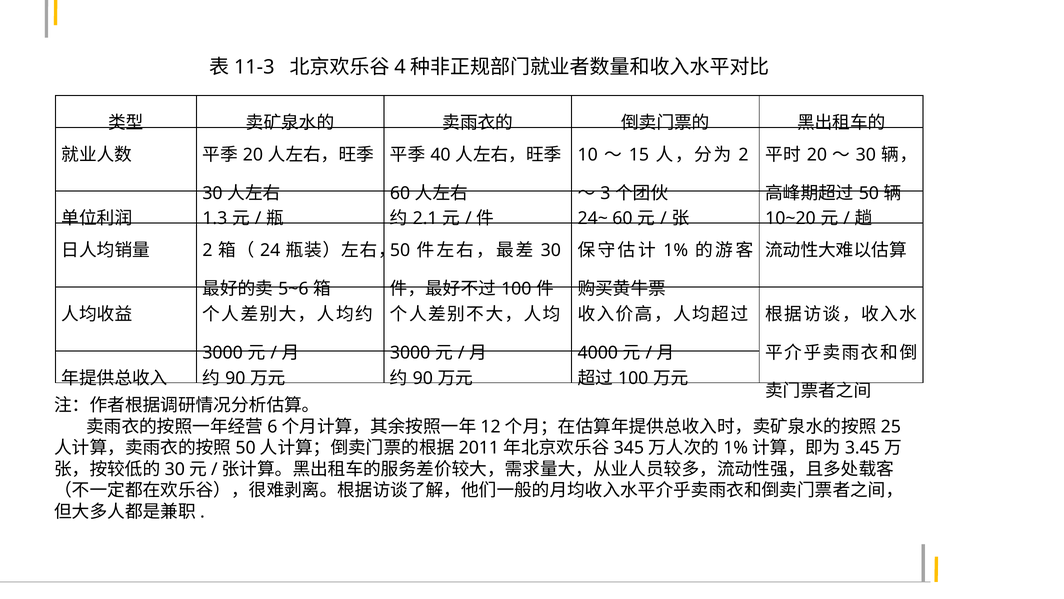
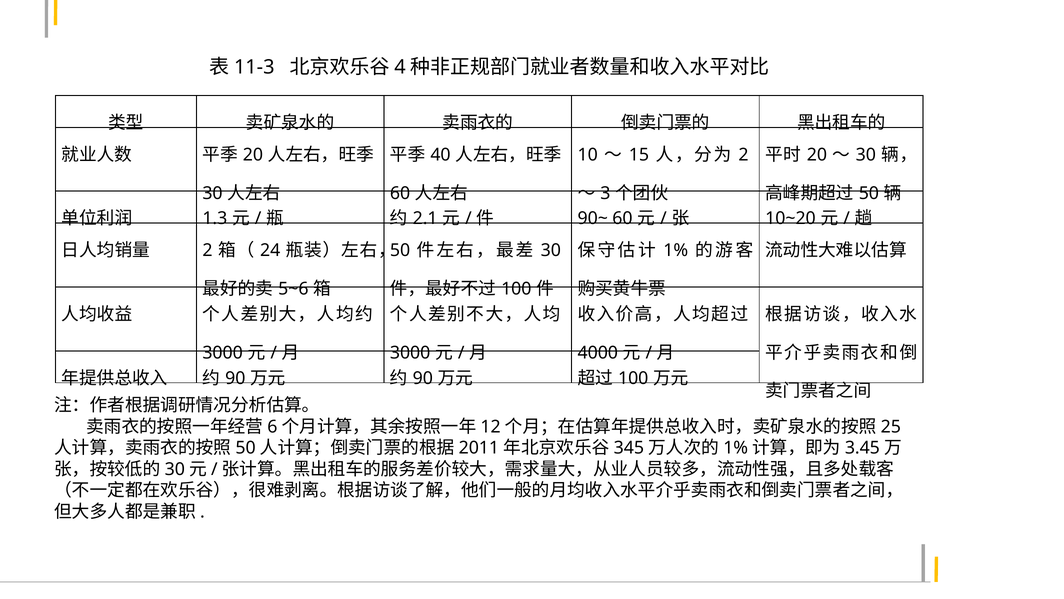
24~: 24~ -> 90~ (593, 218)
